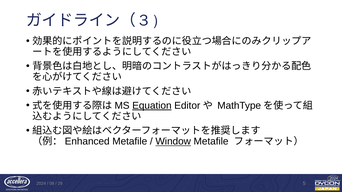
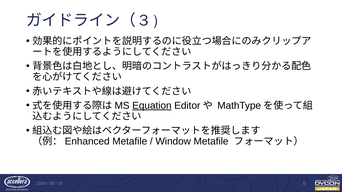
Window underline: present -> none (173, 142)
